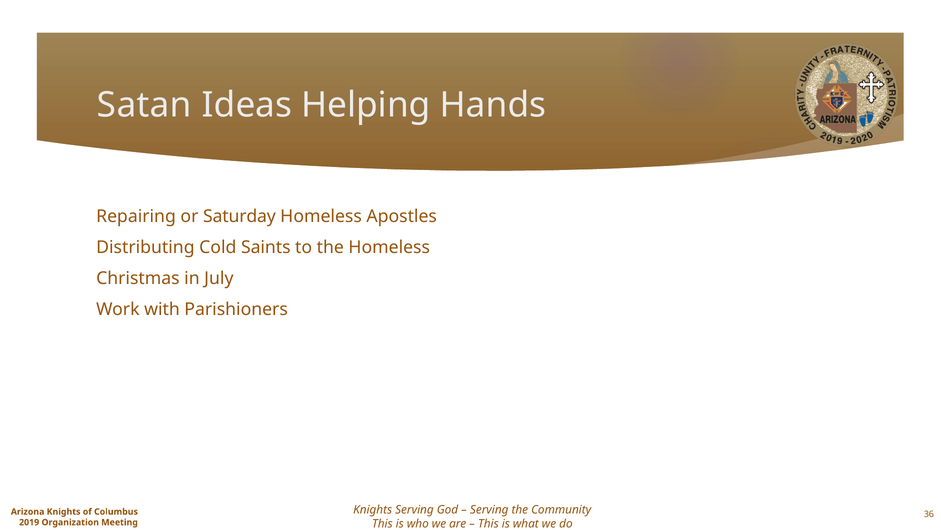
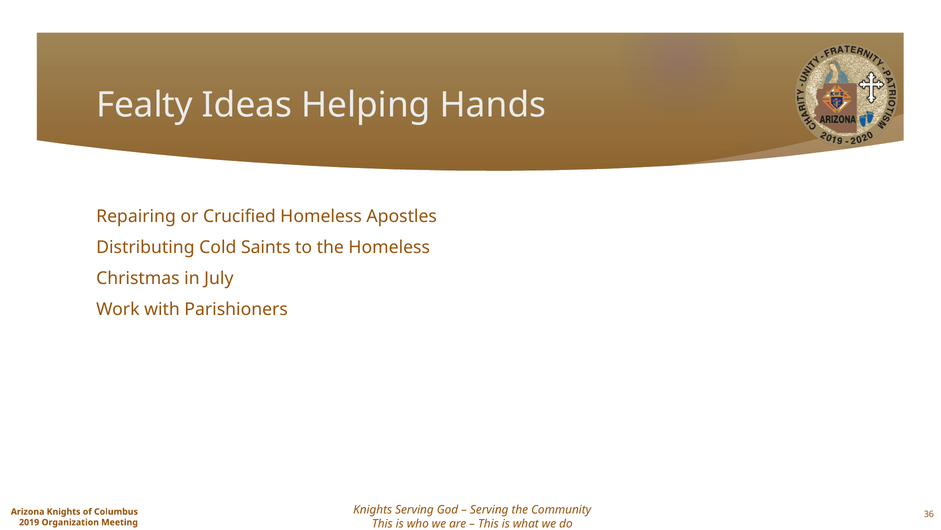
Satan: Satan -> Fealty (145, 105)
Saturday: Saturday -> Crucified (239, 216)
